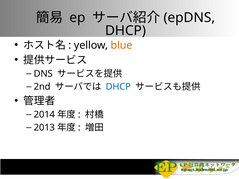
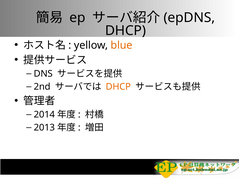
DHCP colour: blue -> orange (118, 87)
